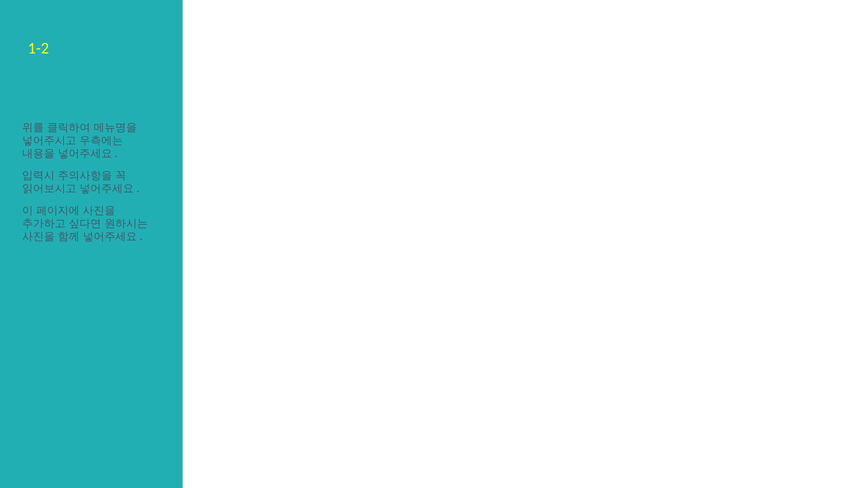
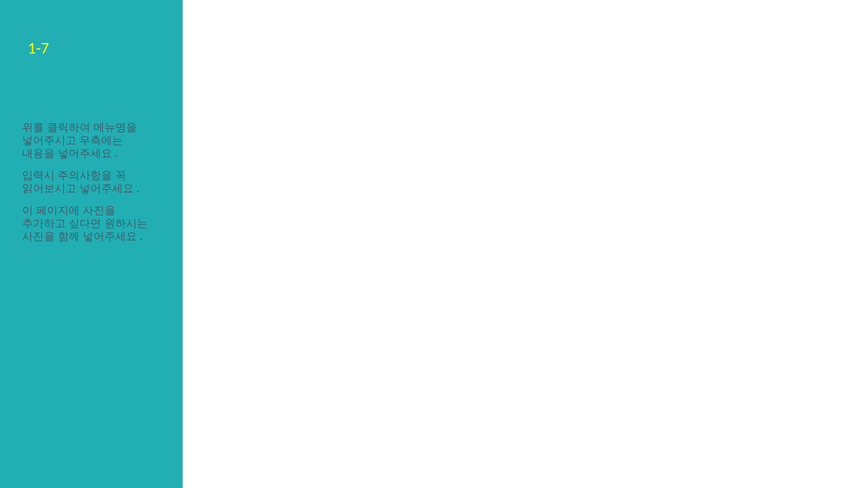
1-2: 1-2 -> 1-7 (38, 48)
